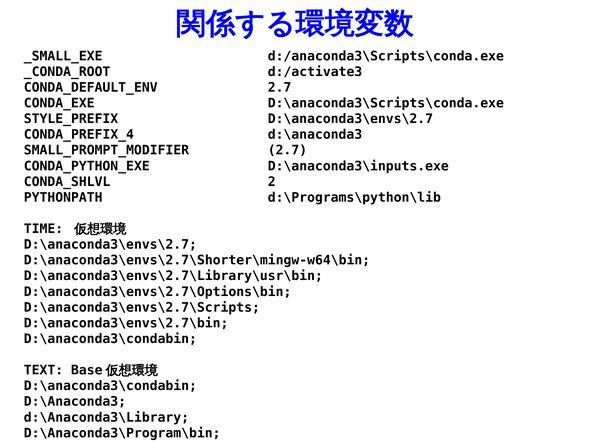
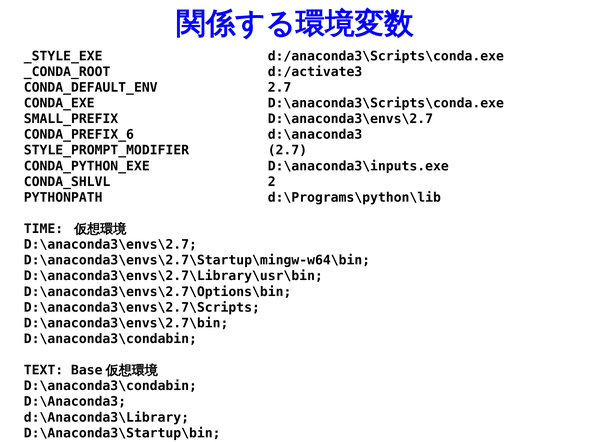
_SMALL_EXE: _SMALL_EXE -> _STYLE_EXE (63, 56)
STYLE_PREFIX: STYLE_PREFIX -> SMALL_PREFIX (71, 119)
CONDA_PREFIX_4: CONDA_PREFIX_4 -> CONDA_PREFIX_6 (79, 135)
SMALL_PROMPT_MODIFIER: SMALL_PROMPT_MODIFIER -> STYLE_PROMPT_MODIFIER (106, 150)
D:\anaconda3\envs\2.7\Shorter\mingw-w64\bin: D:\anaconda3\envs\2.7\Shorter\mingw-w64\bin -> D:\anaconda3\envs\2.7\Startup\mingw-w64\bin (197, 261)
D:\Anaconda3\Program\bin: D:\Anaconda3\Program\bin -> D:\Anaconda3\Startup\bin (122, 434)
